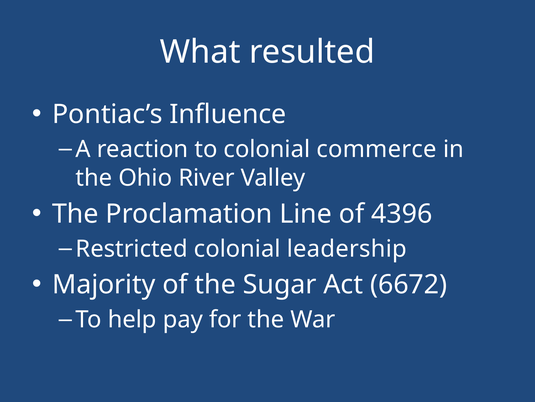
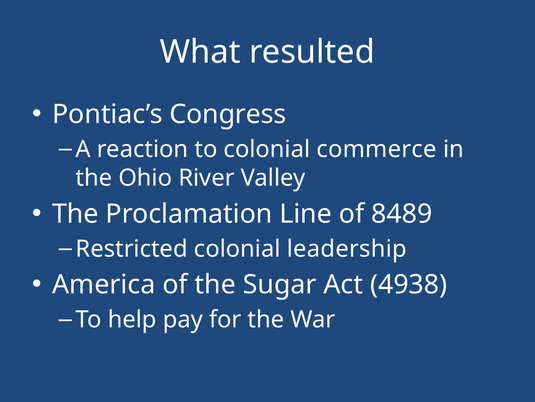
Influence: Influence -> Congress (228, 114)
4396: 4396 -> 8489 (402, 214)
Majority: Majority -> America (104, 284)
6672: 6672 -> 4938 (409, 284)
